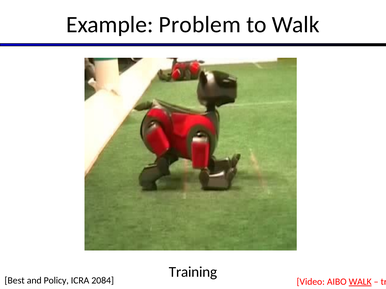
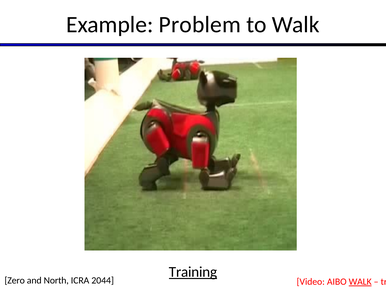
Training underline: none -> present (193, 272)
Best: Best -> Zero (15, 281)
Policy: Policy -> North (56, 281)
2084: 2084 -> 2044 (103, 281)
